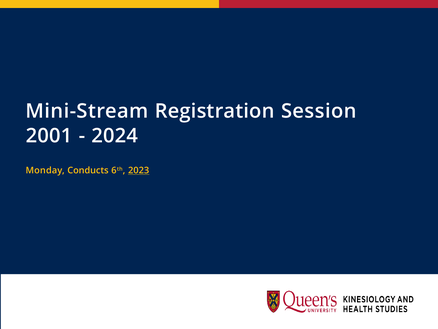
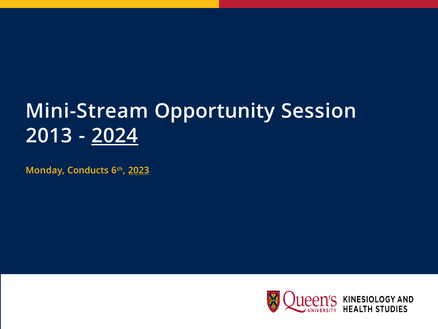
Registration: Registration -> Opportunity (215, 111)
2001: 2001 -> 2013 (49, 136)
2024 underline: none -> present (115, 136)
